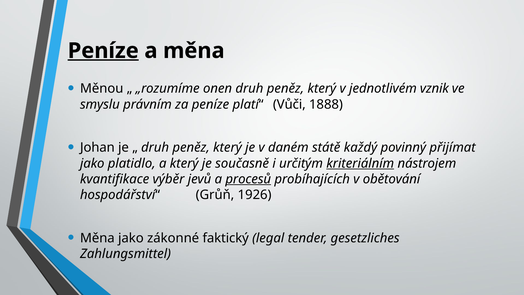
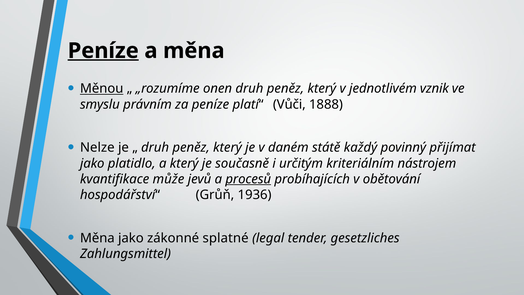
Měnou underline: none -> present (102, 89)
Johan: Johan -> Nelze (97, 148)
kriteriálním underline: present -> none (360, 163)
výběr: výběr -> může (168, 179)
1926: 1926 -> 1936 (255, 195)
faktický: faktický -> splatné (226, 238)
